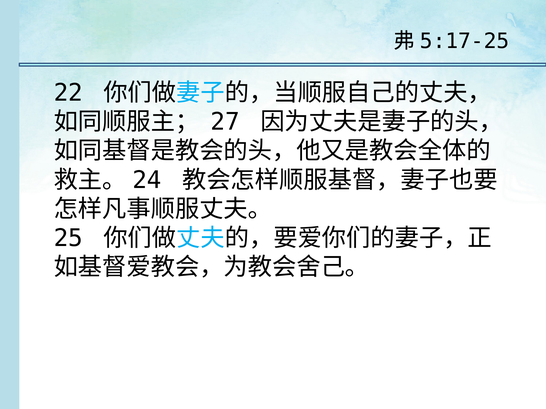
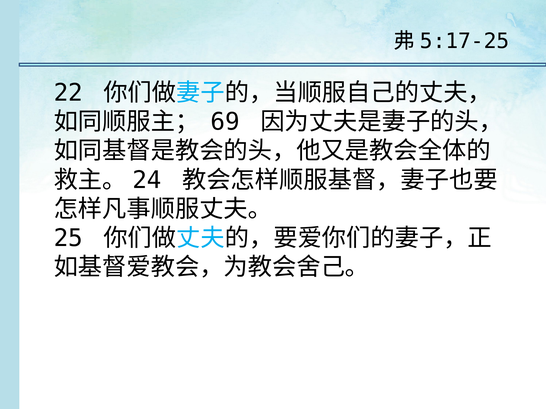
27: 27 -> 69 (225, 122)
